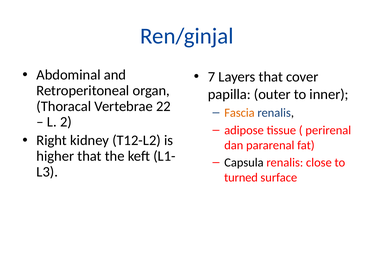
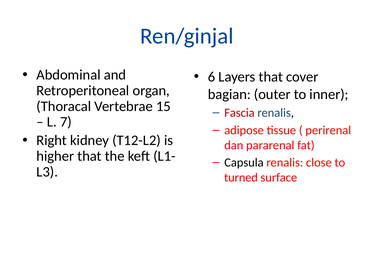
7: 7 -> 6 (212, 77)
papilla: papilla -> bagian (229, 94)
22: 22 -> 15 (163, 106)
Fascia colour: orange -> red (239, 113)
2: 2 -> 7 (66, 122)
